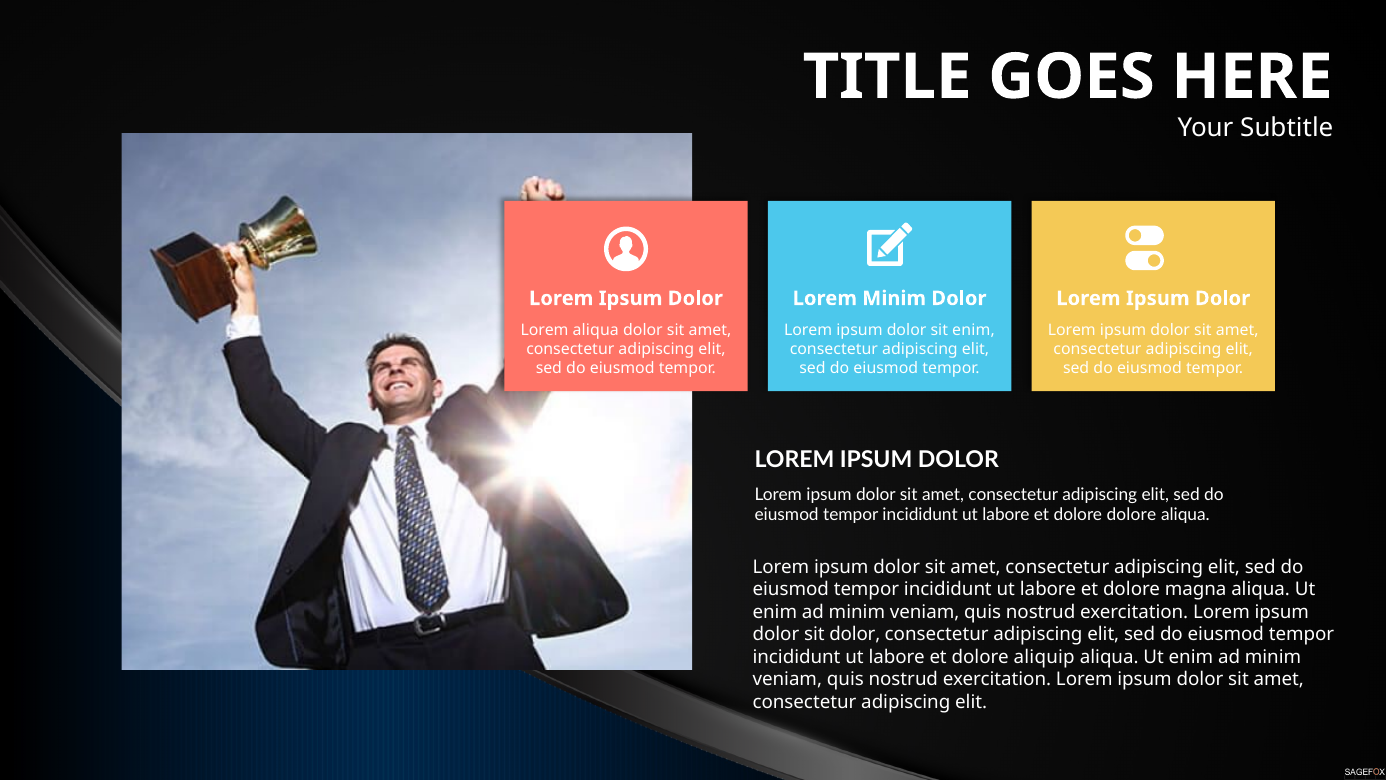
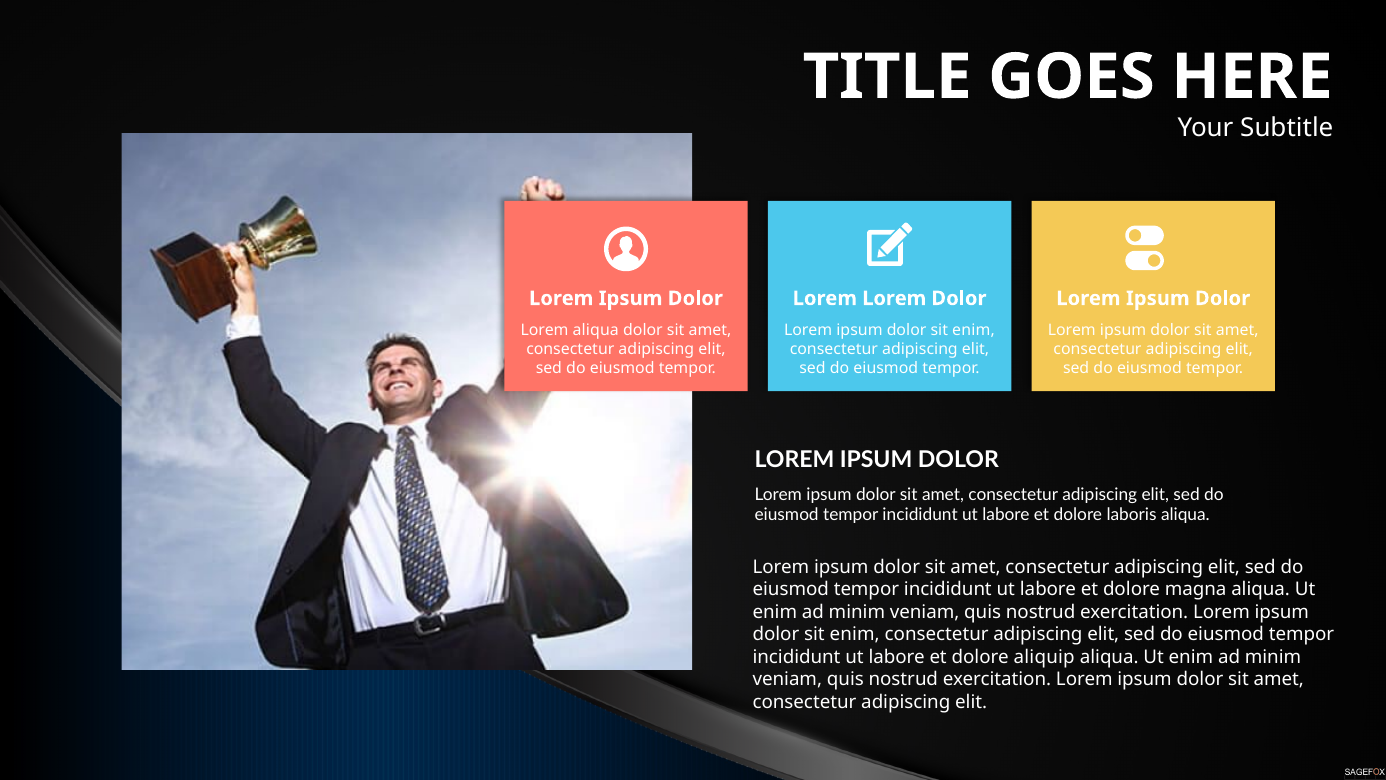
Lorem Minim: Minim -> Lorem (894, 298)
dolore dolore: dolore -> laboris (1132, 515)
dolor: dolor -> enim (855, 634)
